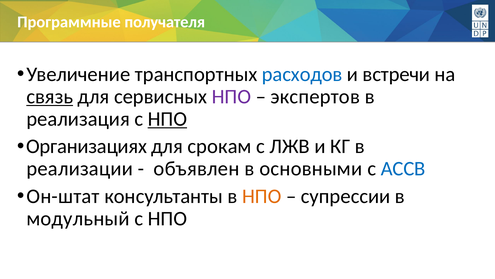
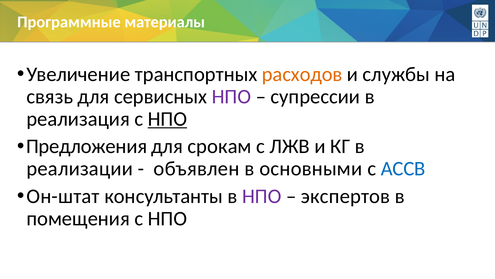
получателя: получателя -> материалы (165, 22)
расходов colour: blue -> orange (302, 74)
встречи: встречи -> службы (396, 74)
связь underline: present -> none (50, 96)
экспертов: экспертов -> супрессии (315, 96)
Организациях: Организациях -> Предложения (87, 146)
НПО colour: orange -> purple (262, 196)
супрессии: супрессии -> экспертов (346, 196)
модульный: модульный -> помещения (78, 218)
